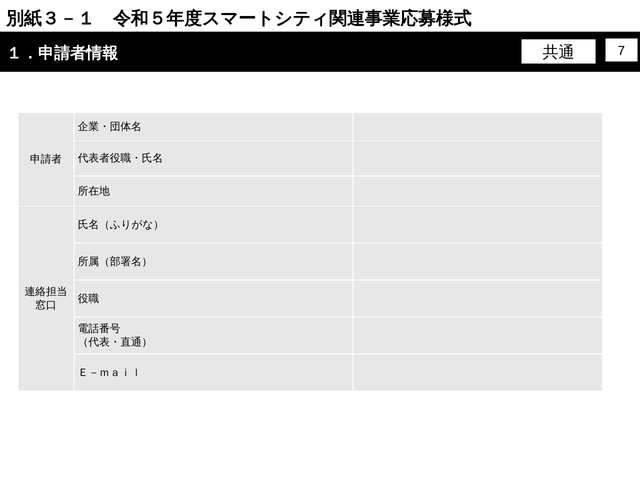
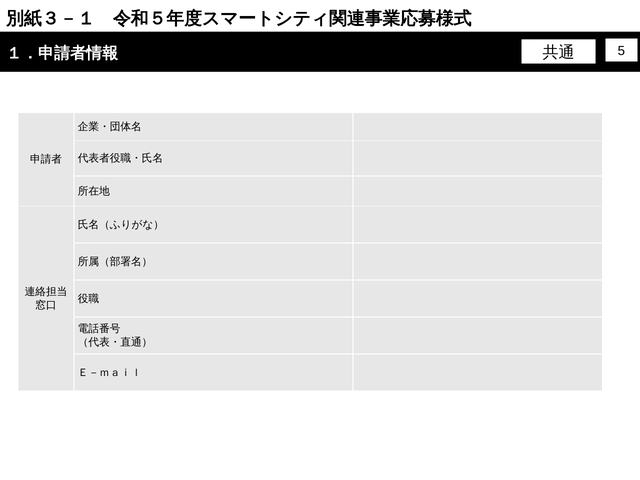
7: 7 -> 5 (621, 51)
